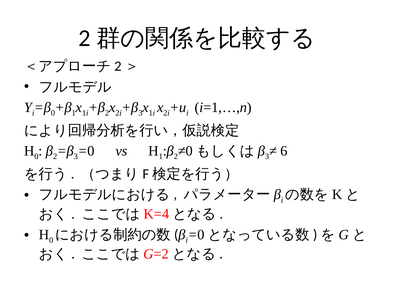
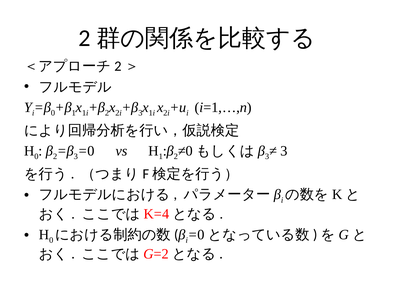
6: 6 -> 3 (284, 151)
